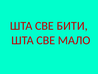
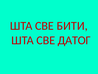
МАЛО: МАЛО -> ДАТОГ (74, 40)
